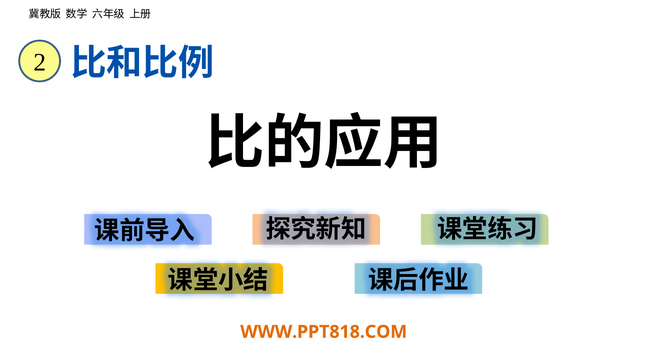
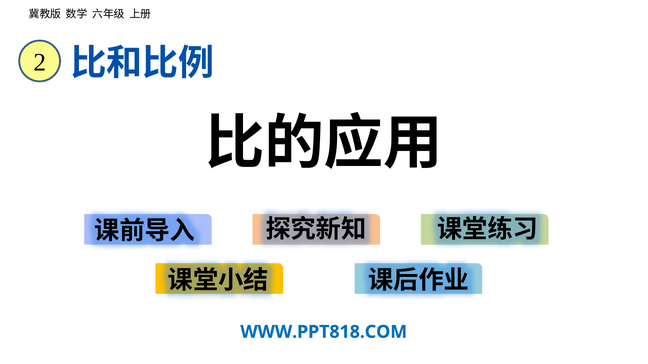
WWW.PPT818.COM colour: orange -> blue (324, 332)
